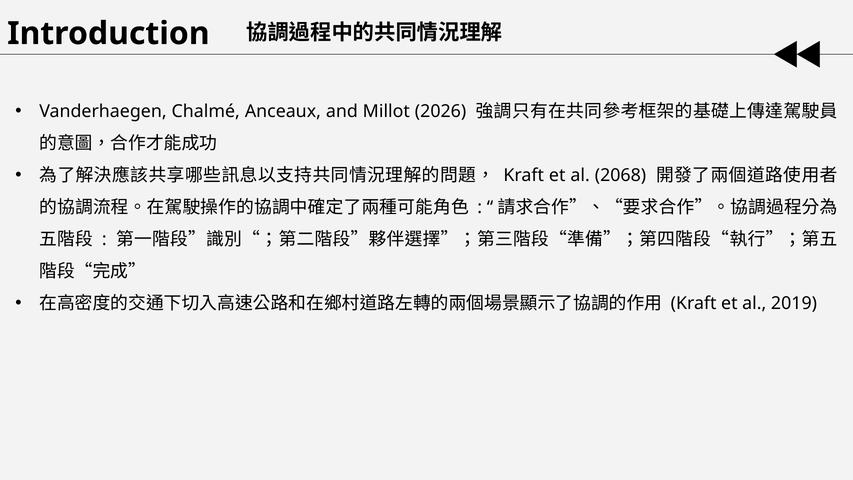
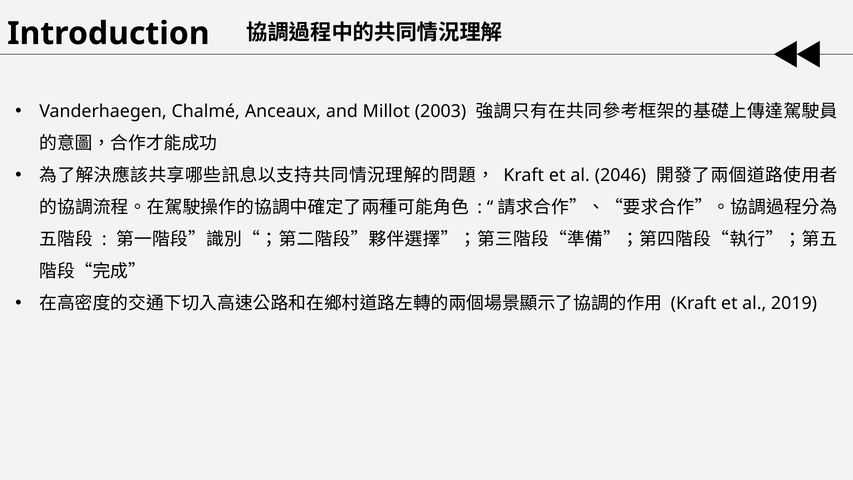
2026: 2026 -> 2003 (441, 111)
2068: 2068 -> 2046 (620, 175)
